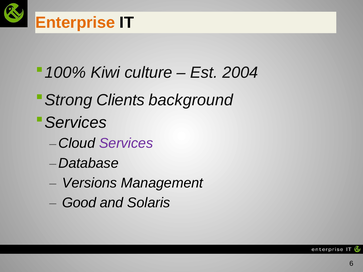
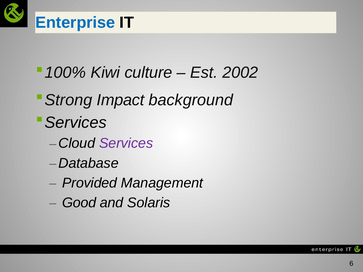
Enterprise colour: orange -> blue (75, 23)
2004: 2004 -> 2002 (240, 73)
Clients: Clients -> Impact (121, 100)
Versions: Versions -> Provided (90, 183)
